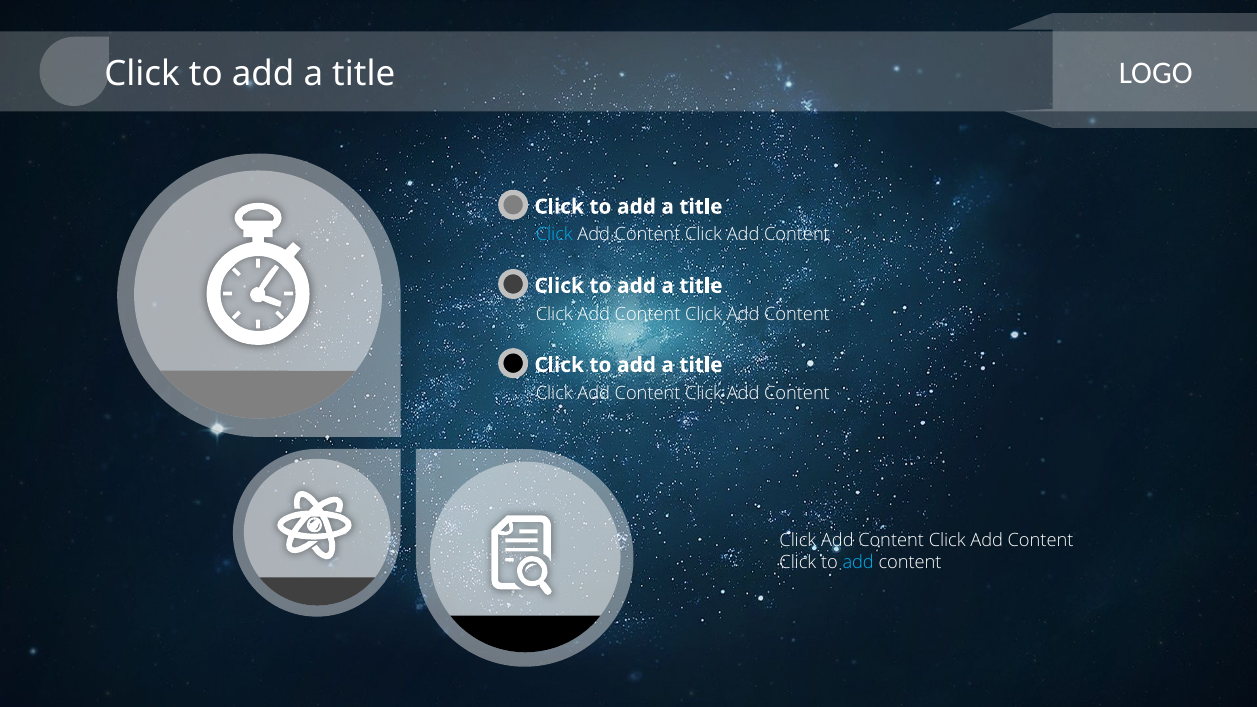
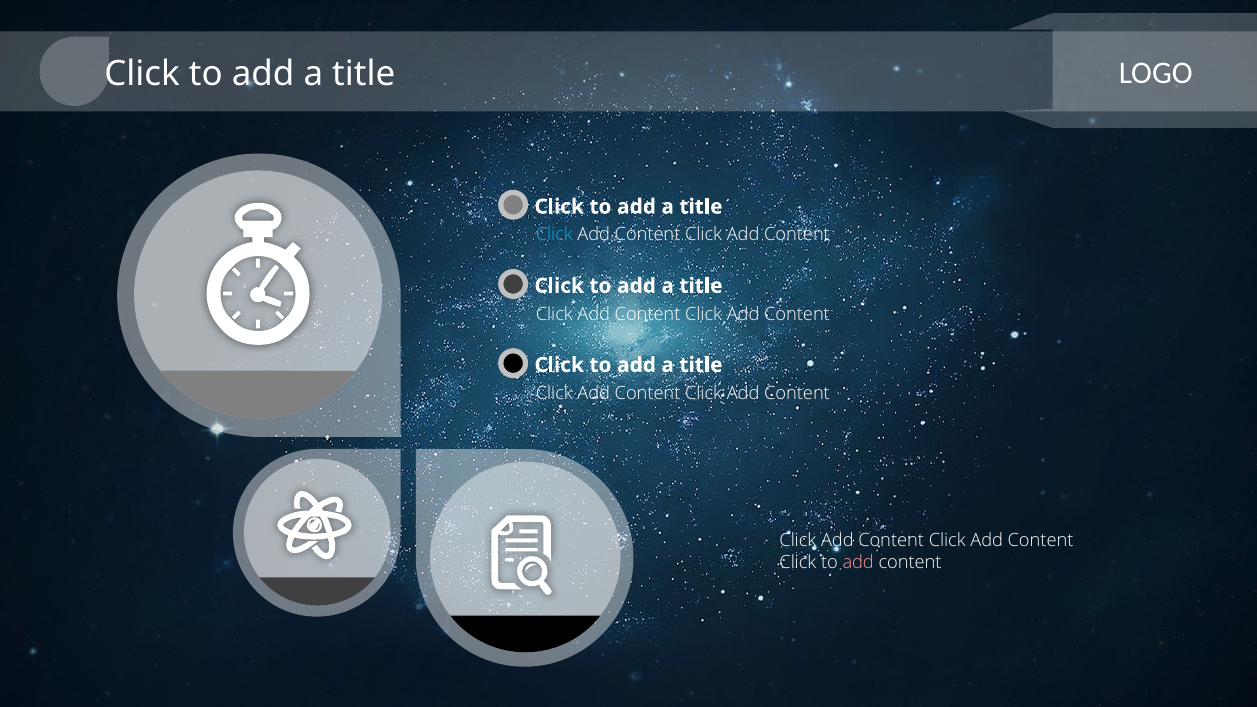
add colour: light blue -> pink (858, 562)
